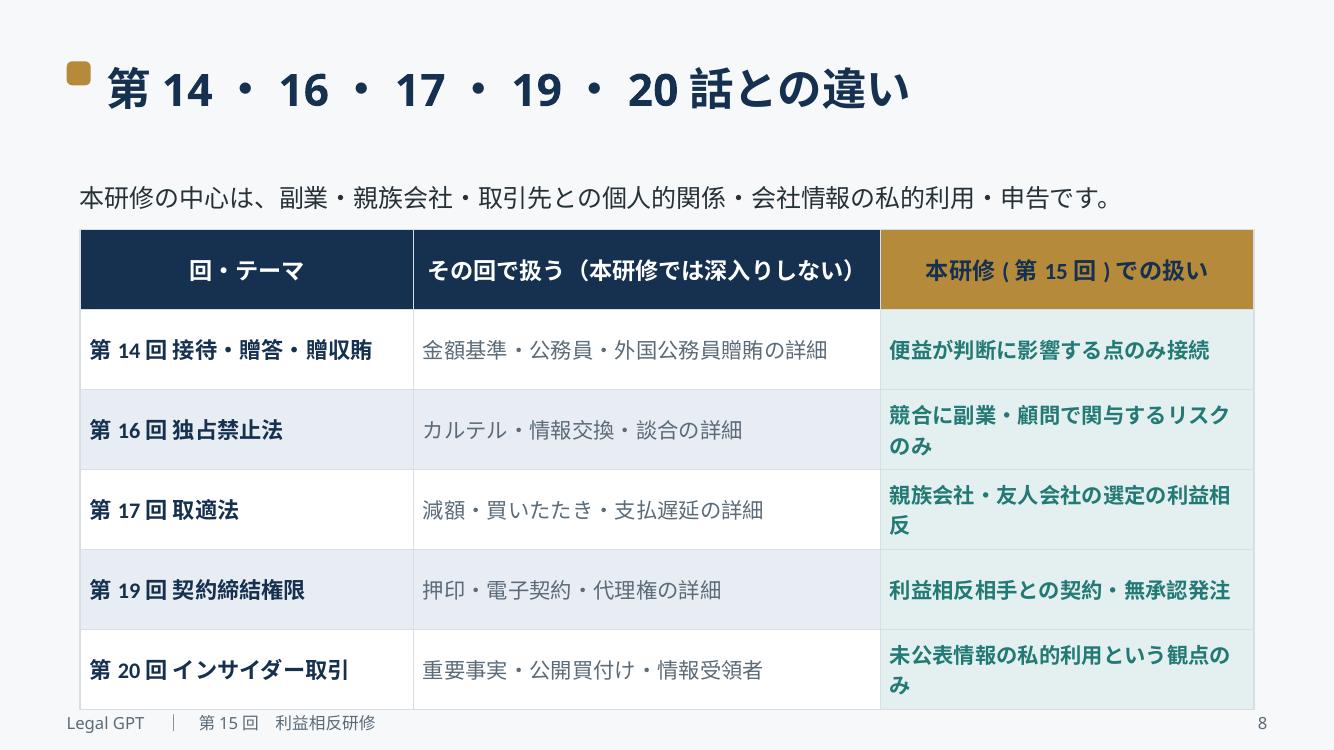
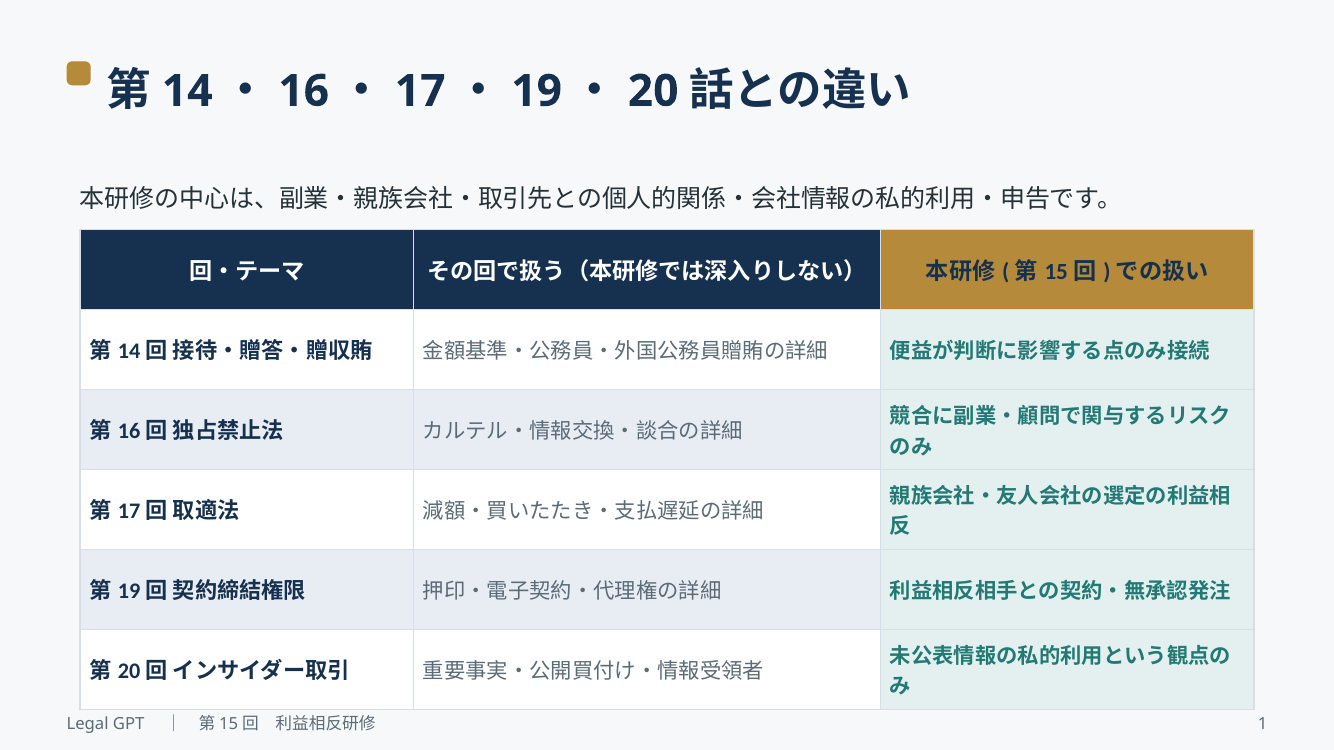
8: 8 -> 1 (1263, 725)
